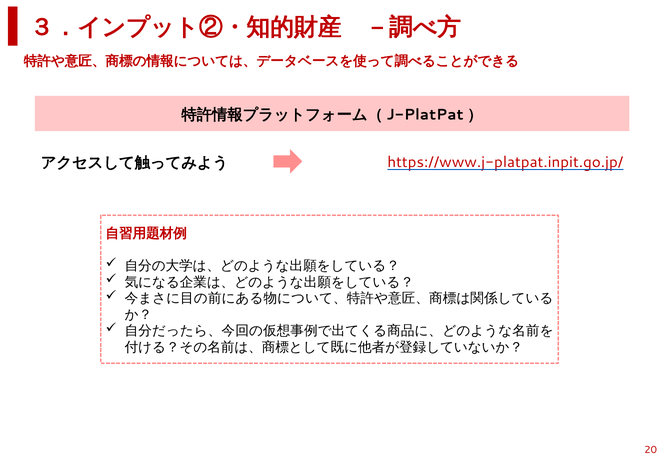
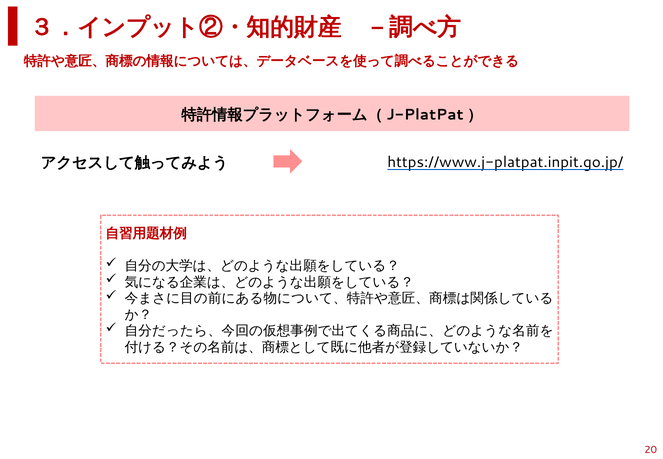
https://www.j-platpat.inpit.go.jp/ colour: red -> black (505, 162)
